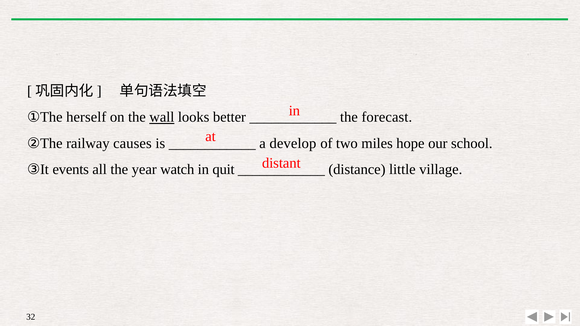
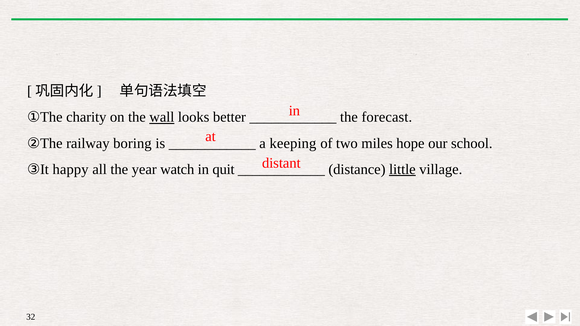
herself: herself -> charity (86, 117)
causes: causes -> boring (132, 143)
develop: develop -> keeping (293, 143)
events: events -> happy (71, 169)
little underline: none -> present (402, 169)
